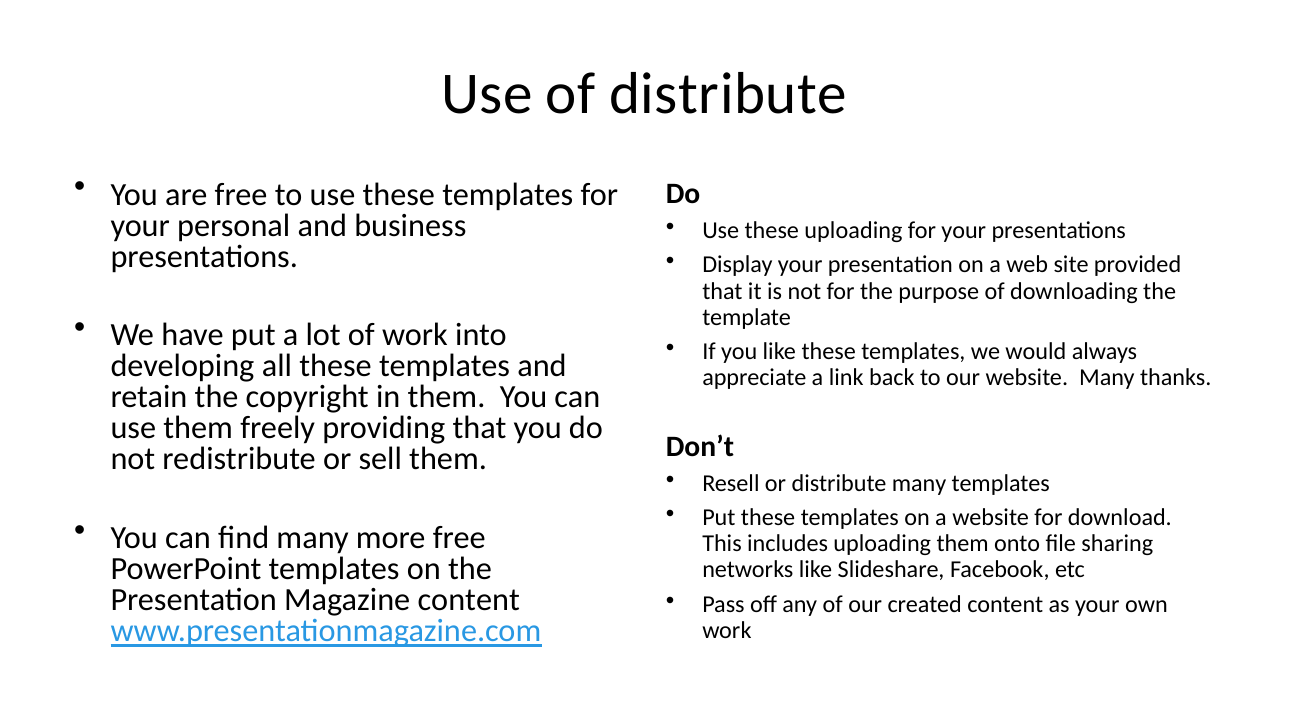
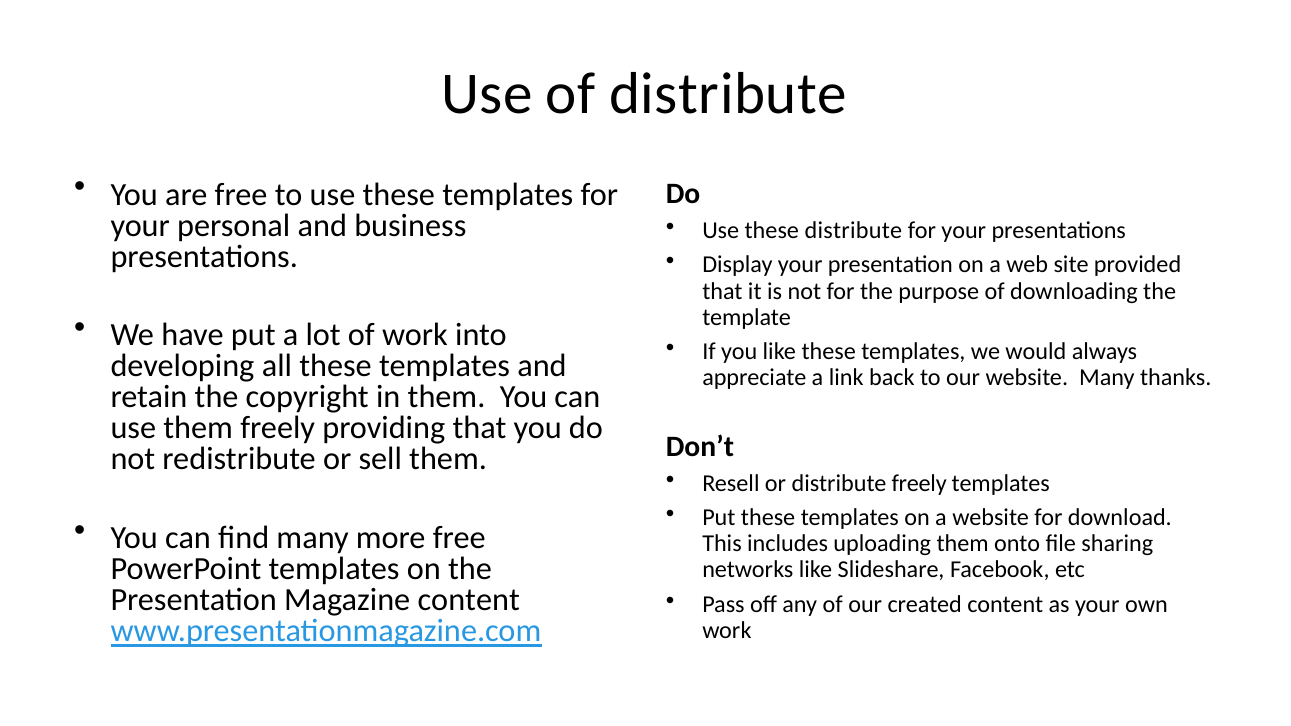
these uploading: uploading -> distribute (853, 231)
distribute many: many -> freely (919, 483)
